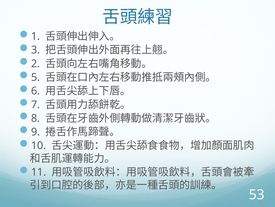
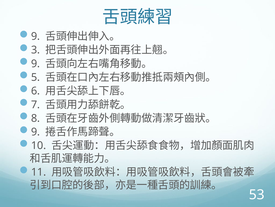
1: 1 -> 9 (36, 36)
2: 2 -> 9 (36, 63)
